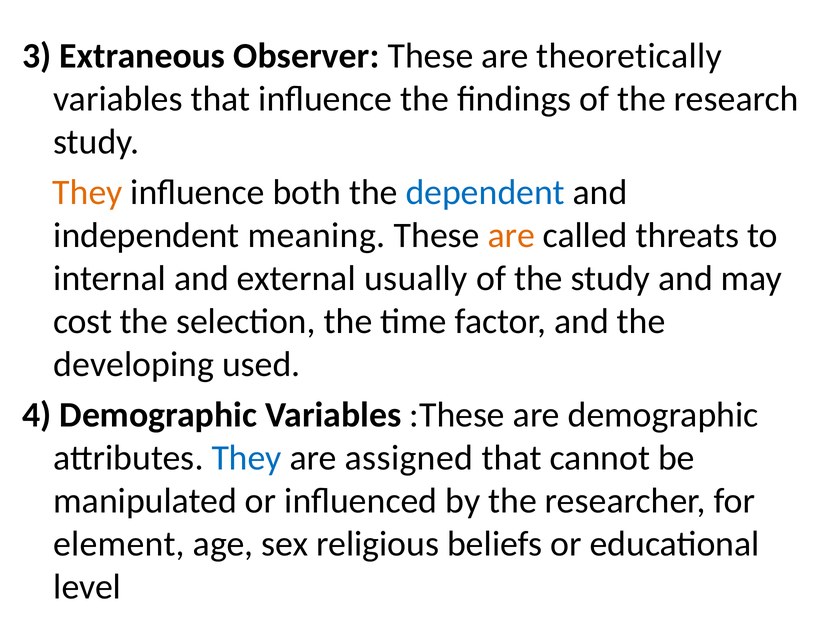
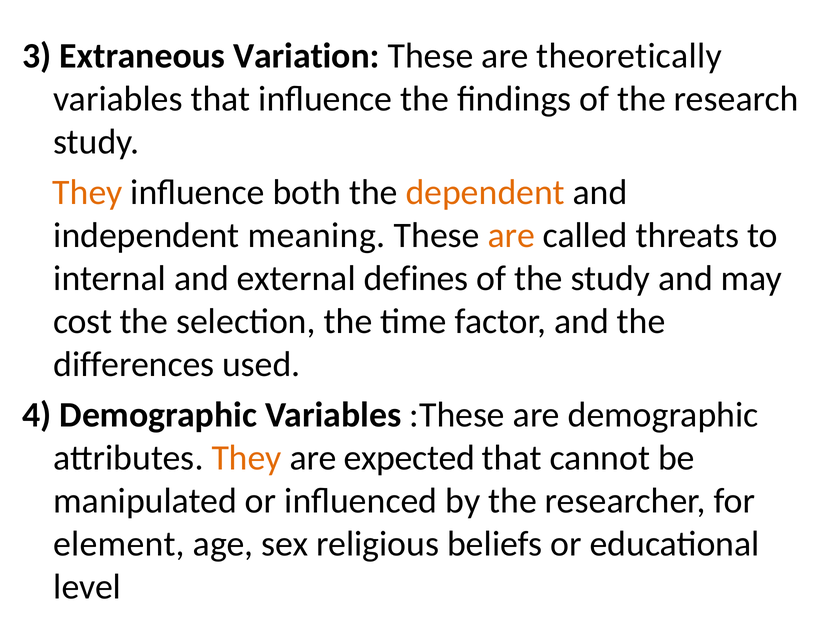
Observer: Observer -> Variation (306, 56)
dependent colour: blue -> orange (485, 192)
usually: usually -> defines (416, 278)
developing: developing -> differences (134, 364)
They colour: blue -> orange (247, 458)
assigned: assigned -> expected (409, 458)
